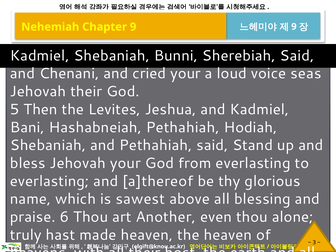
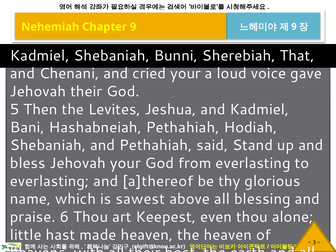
Sherebiah Said: Said -> That (297, 56)
seas: seas -> gave (306, 74)
Another: Another -> Keepest (166, 217)
truly: truly -> little (26, 235)
